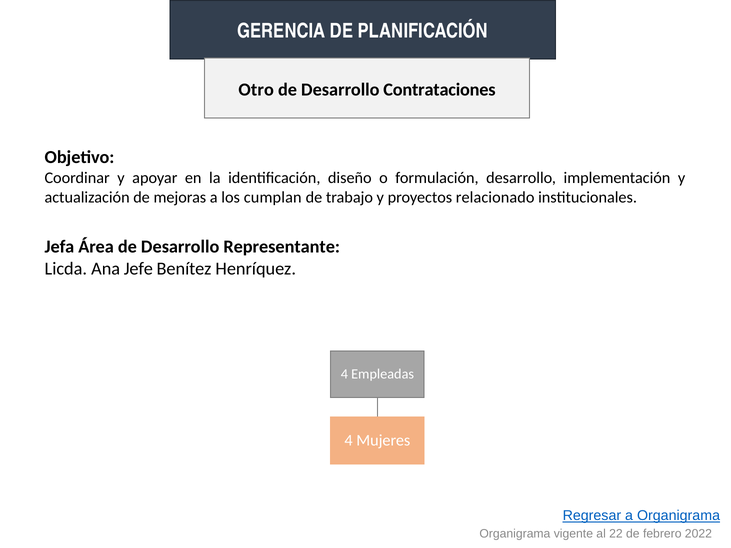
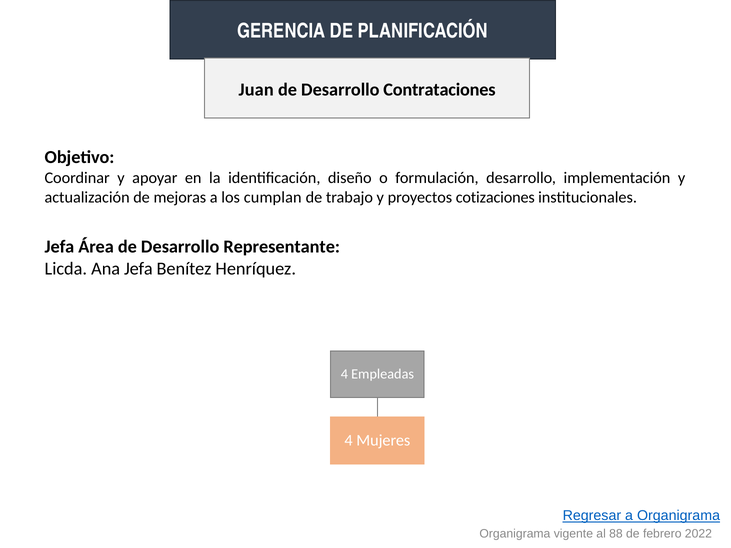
Otro: Otro -> Juan (256, 90)
relacionado: relacionado -> cotizaciones (495, 198)
Ana Jefe: Jefe -> Jefa (138, 269)
22: 22 -> 88 (616, 534)
